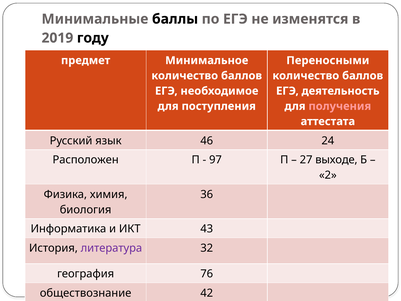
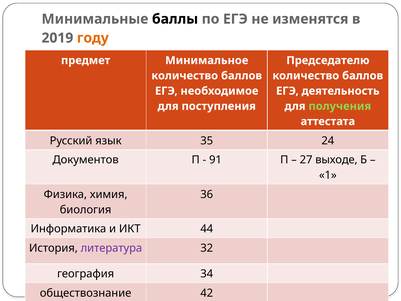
году colour: black -> orange (93, 38)
Переносными: Переносными -> Председателю (328, 60)
получения colour: pink -> light green (340, 106)
46: 46 -> 35 (207, 141)
Расположен: Расположен -> Документов (86, 160)
97: 97 -> 91 (215, 160)
2: 2 -> 1 (328, 175)
43: 43 -> 44 (207, 229)
76: 76 -> 34 (207, 274)
